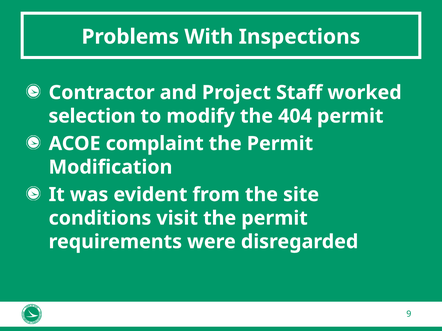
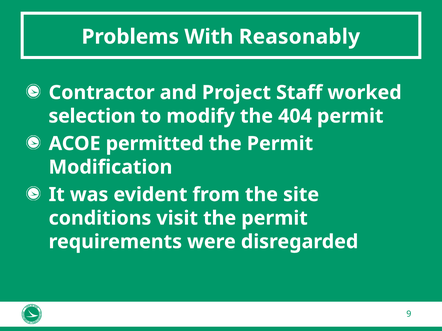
Inspections: Inspections -> Reasonably (299, 37)
complaint: complaint -> permitted (155, 144)
